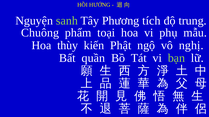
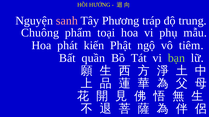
sanh colour: light green -> pink (67, 21)
tích: tích -> tráp (151, 21)
thùy: thùy -> phát (68, 46)
nghị: nghị -> tiêm (191, 46)
